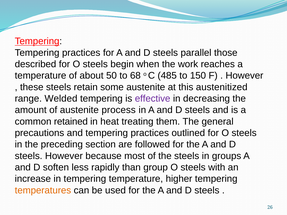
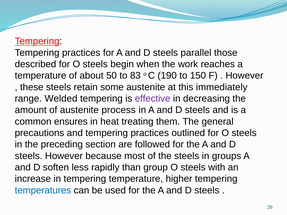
68: 68 -> 83 (135, 76)
485: 485 -> 190 (167, 76)
austenitized: austenitized -> immediately (222, 87)
retained: retained -> ensures (71, 122)
temperatures colour: orange -> blue (43, 191)
